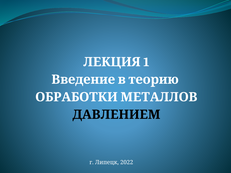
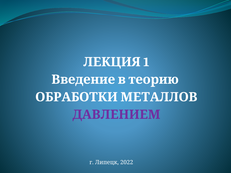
ДАВЛЕНИЕМ colour: black -> purple (116, 115)
